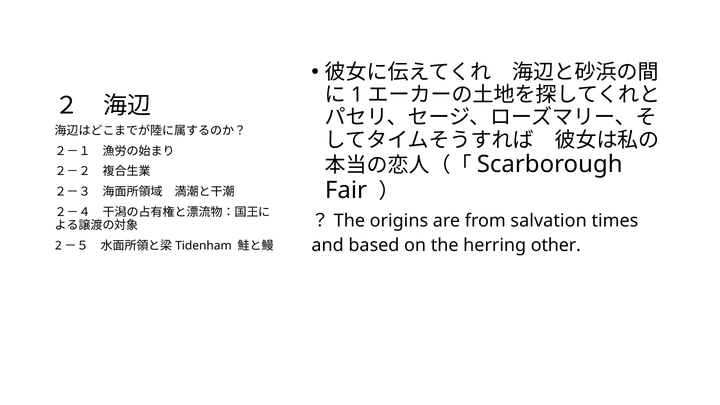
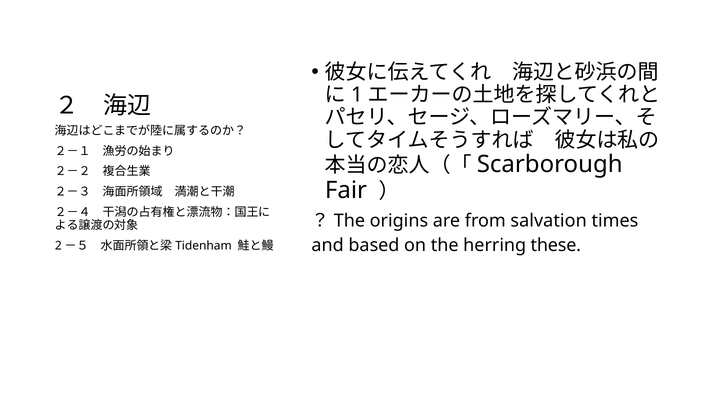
other: other -> these (556, 245)
